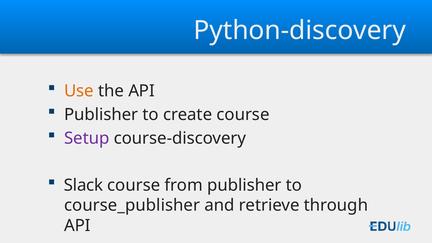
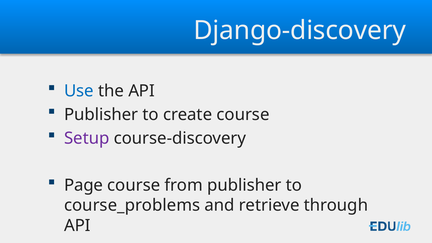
Python-discovery: Python-discovery -> Django-discovery (300, 30)
Use colour: orange -> blue (79, 91)
Slack: Slack -> Page (84, 185)
course_publisher: course_publisher -> course_problems (132, 205)
